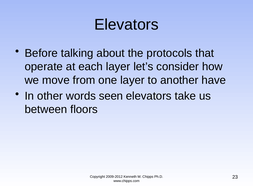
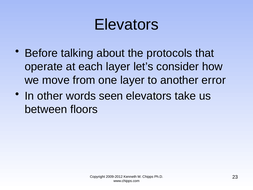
have: have -> error (214, 80)
